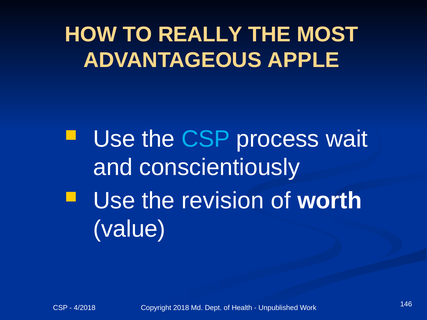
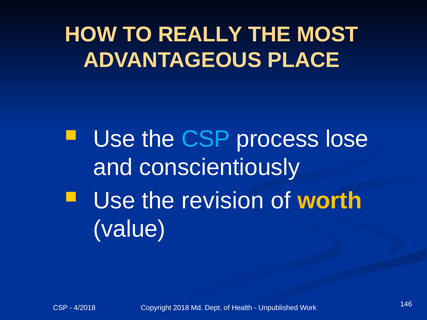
APPLE: APPLE -> PLACE (304, 60)
wait: wait -> lose (347, 139)
worth colour: white -> yellow (330, 201)
